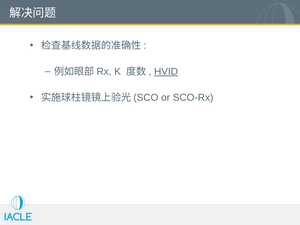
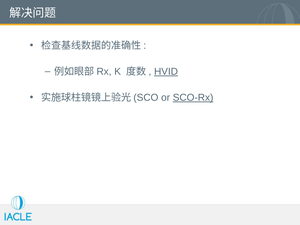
SCO-Rx underline: none -> present (193, 98)
